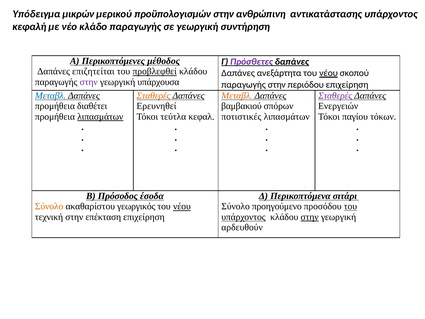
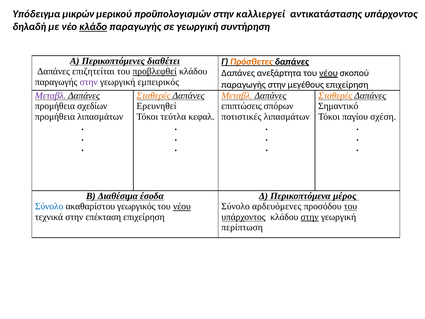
ανθρώπινη: ανθρώπινη -> καλλιεργεί (261, 14)
κεφαλή: κεφαλή -> δηλαδή (29, 27)
κλάδο underline: none -> present (93, 27)
μέθοδος: μέθοδος -> διαθέτει (164, 61)
Πρόσθετες colour: purple -> orange (252, 62)
υπάρχουσα: υπάρχουσα -> εμπειρικός (158, 82)
περιόδου: περιόδου -> μεγέθους (306, 85)
Μεταβλ colour: blue -> purple (50, 96)
Σταθερές colour: purple -> orange (335, 96)
διαθέτει: διαθέτει -> σχεδίων (92, 106)
βαμβακιού: βαμβακιού -> επιπτώσεις (241, 106)
Ενεργειών: Ενεργειών -> Σημαντικό (338, 106)
λιπασμάτων underline: present -> none (100, 117)
τόκων: τόκων -> σχέση (383, 117)
Πρόσοδος: Πρόσοδος -> Διαθέσιμα (118, 196)
σιτάρι: σιτάρι -> μέρος (345, 196)
Σύνολο colour: orange -> blue (49, 206)
προηγούμενο: προηγούμενο -> αρδευόμενες (277, 206)
τεχνική: τεχνική -> τεχνικά (49, 217)
αρδευθούν: αρδευθούν -> περίπτωση (242, 227)
